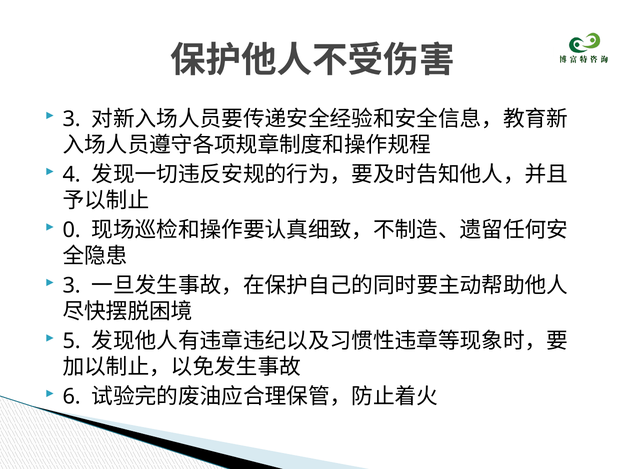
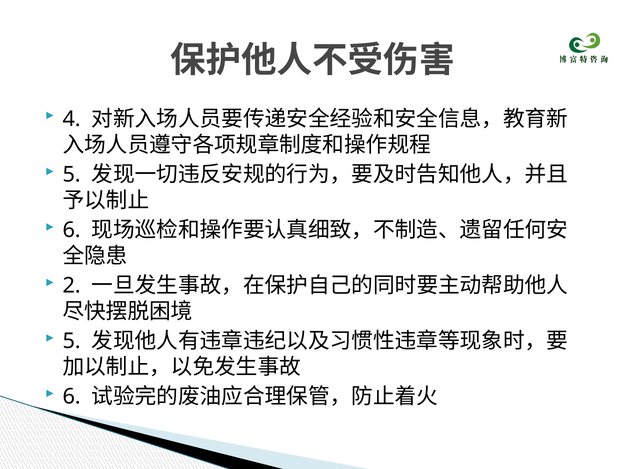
3: 3 -> 4 (72, 119)
4: 4 -> 5 (72, 174)
0: 0 -> 6 (72, 230)
3: 3 -> 2 (72, 286)
